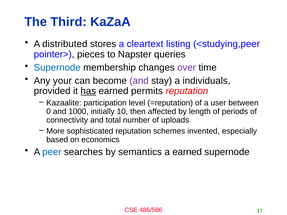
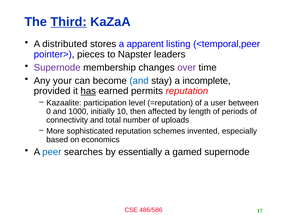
Third underline: none -> present (69, 22)
cleartext: cleartext -> apparent (145, 44)
<studying,peer: <studying,peer -> <temporal,peer (227, 44)
queries: queries -> leaders (170, 54)
Supernode colour: blue -> purple (57, 68)
and colour: purple -> blue (139, 81)
individuals: individuals -> incomplete (207, 81)
semantics: semantics -> essentially (140, 152)
a earned: earned -> gamed (187, 152)
